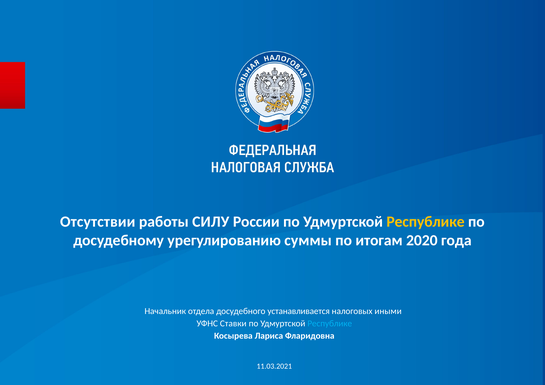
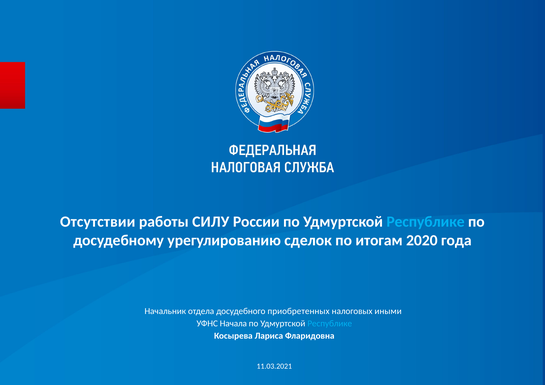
Республике colour: yellow -> light blue (426, 222)
суммы: суммы -> сделок (308, 241)
устанавливается: устанавливается -> приобретенных (299, 312)
Ставки: Ставки -> Начала (233, 324)
